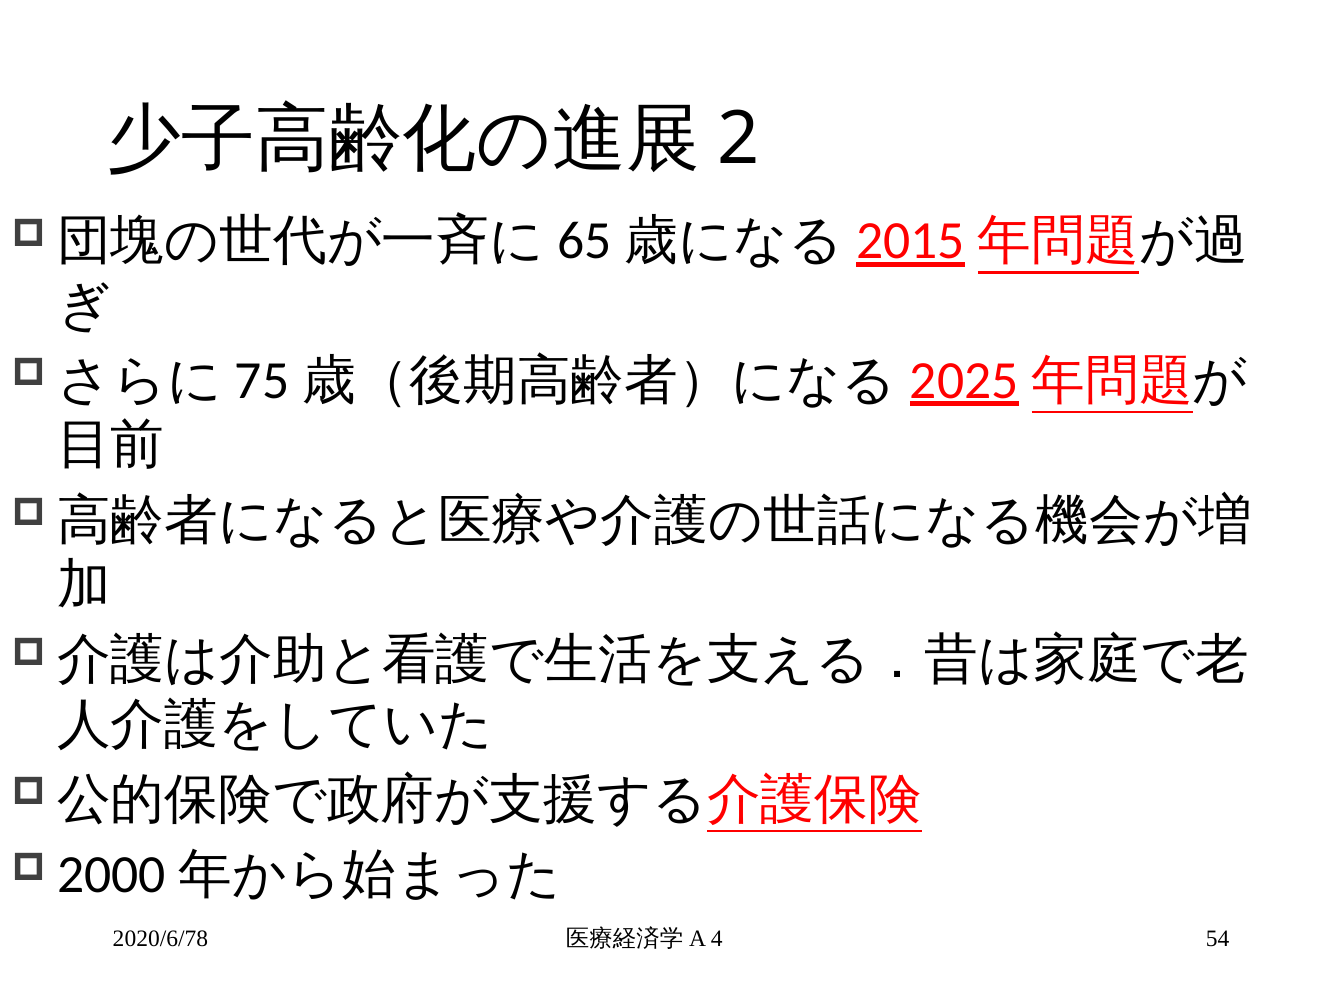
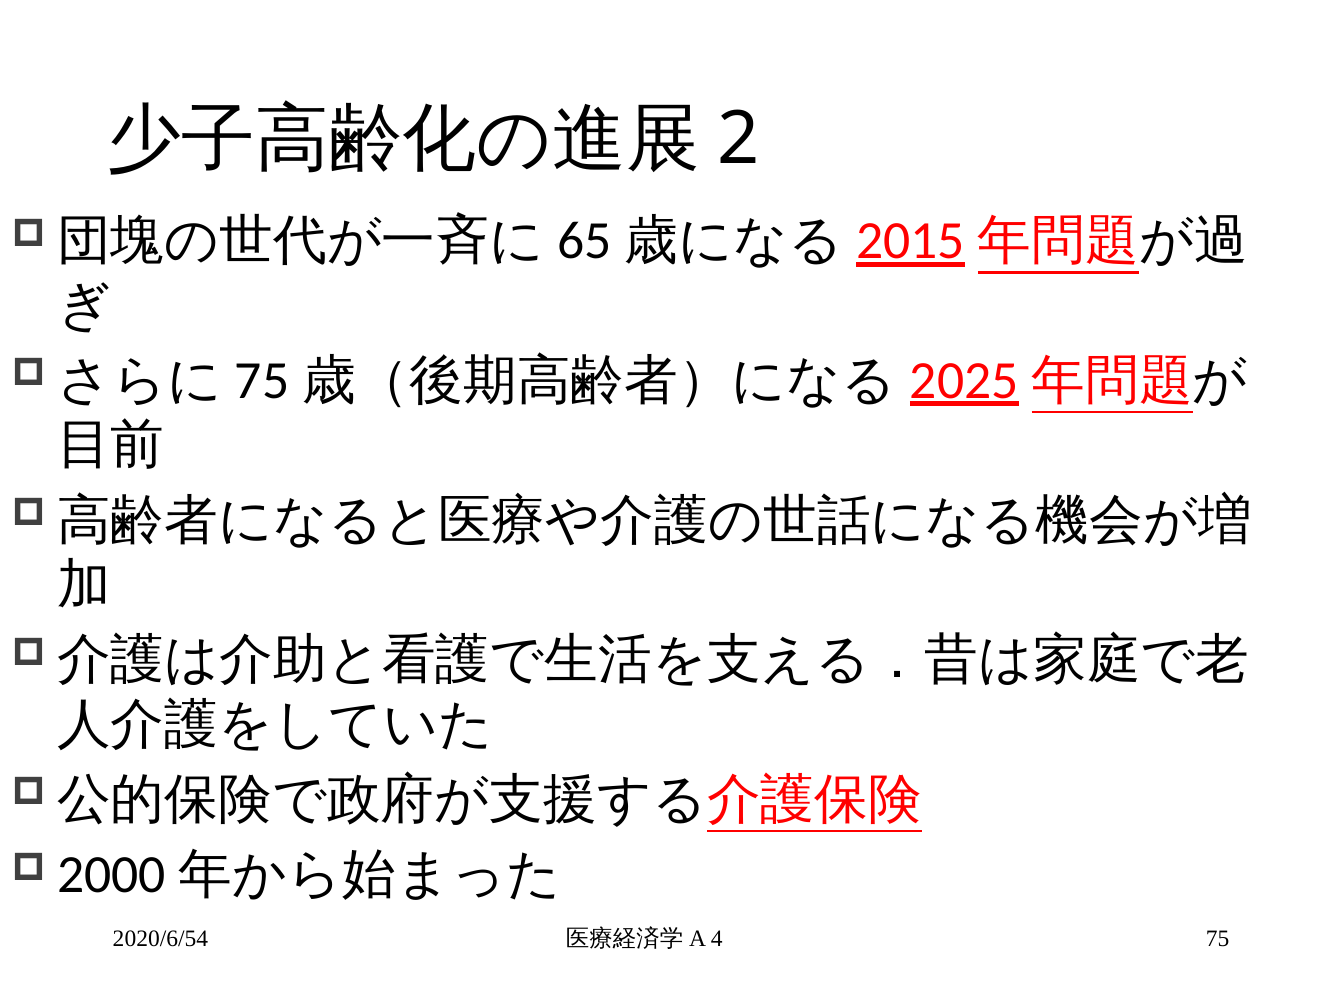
2020/6/78: 2020/6/78 -> 2020/6/54 (160, 939)
54: 54 -> 75 (1218, 939)
